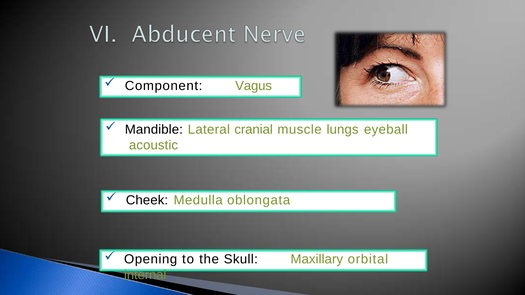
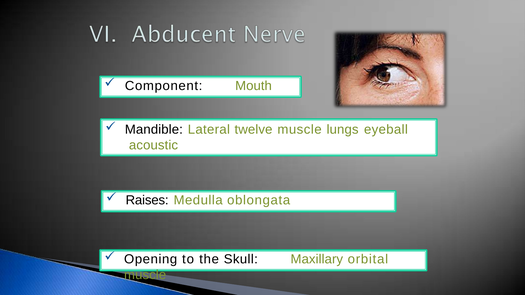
Vagus: Vagus -> Mouth (254, 86)
cranial: cranial -> twelve (253, 130)
Cheek: Cheek -> Raises (147, 200)
internal: internal -> muscle (145, 275)
